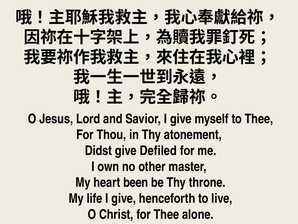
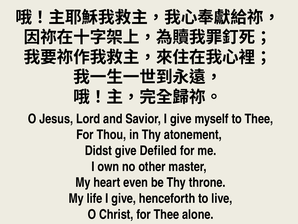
been: been -> even (136, 182)
